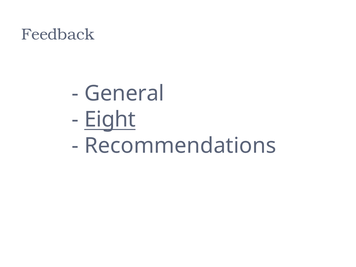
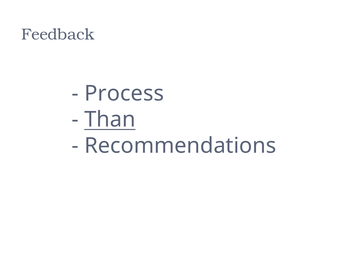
General: General -> Process (124, 93)
Eight: Eight -> Than (110, 120)
